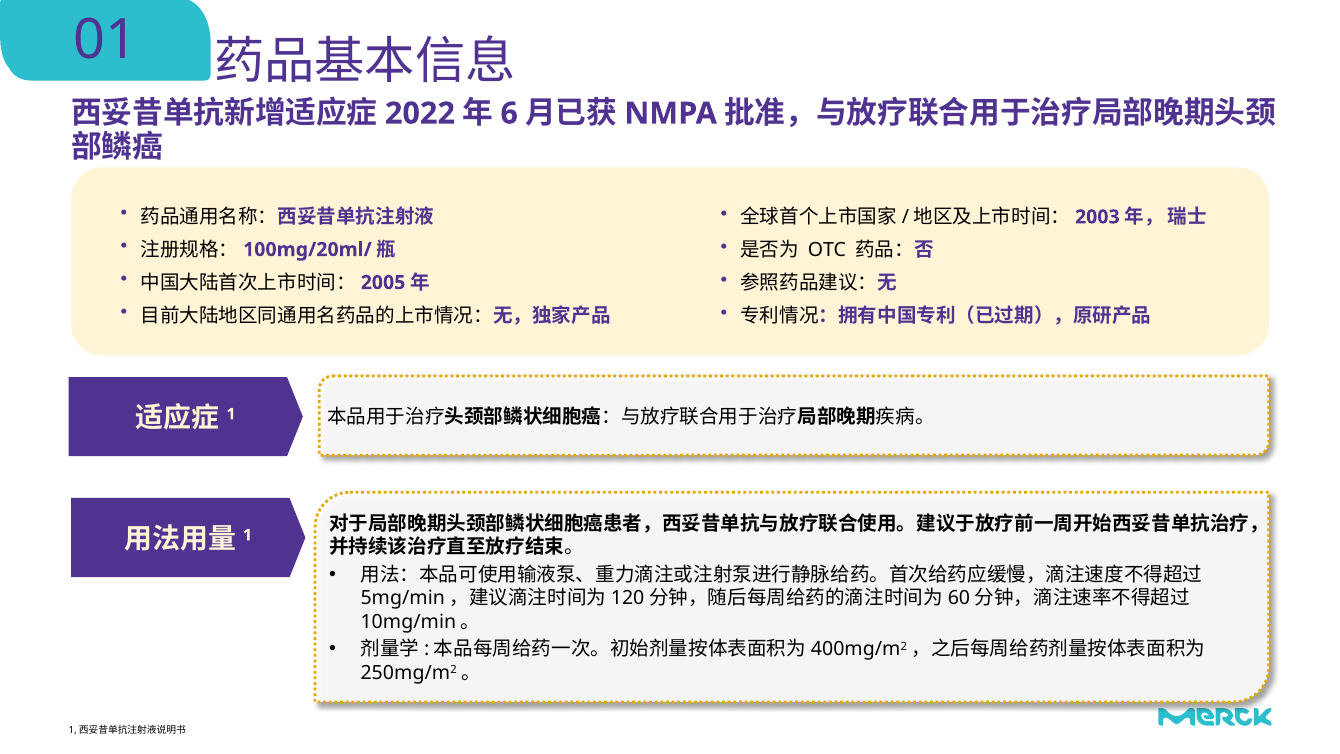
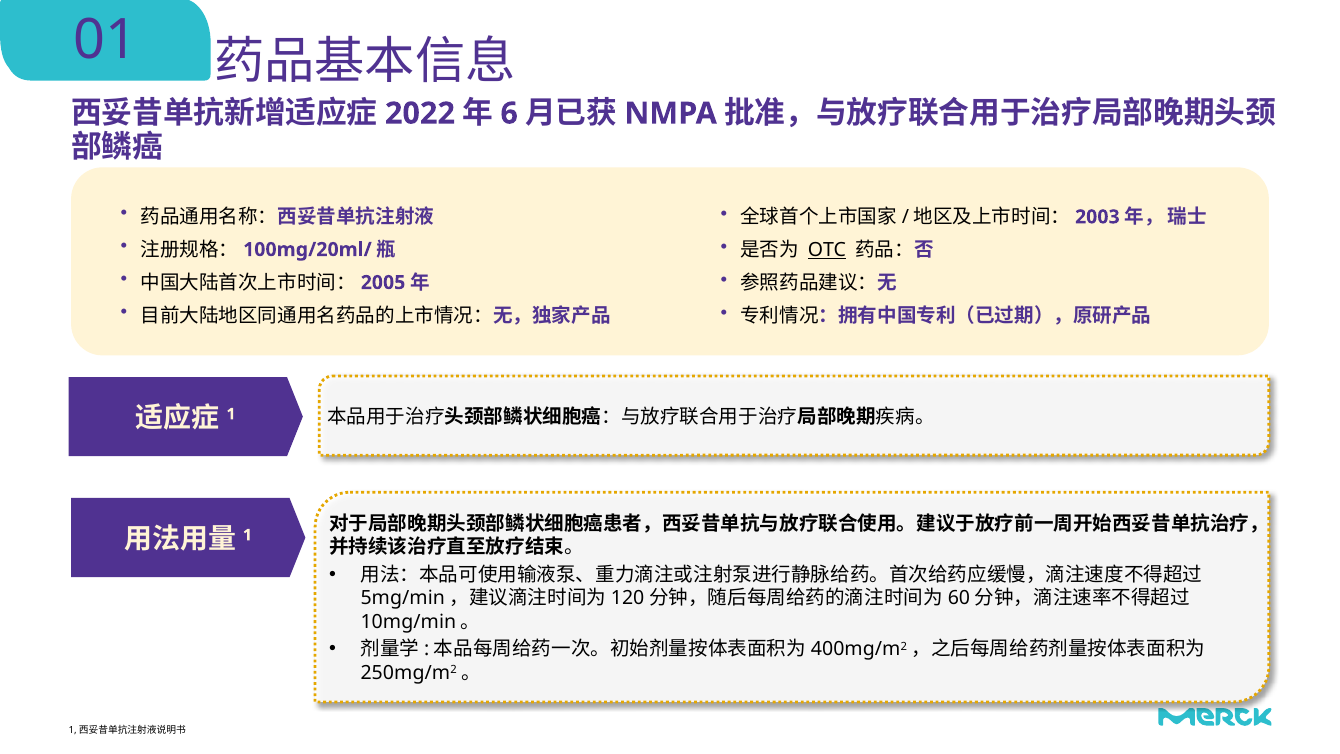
OTC underline: none -> present (827, 250)
